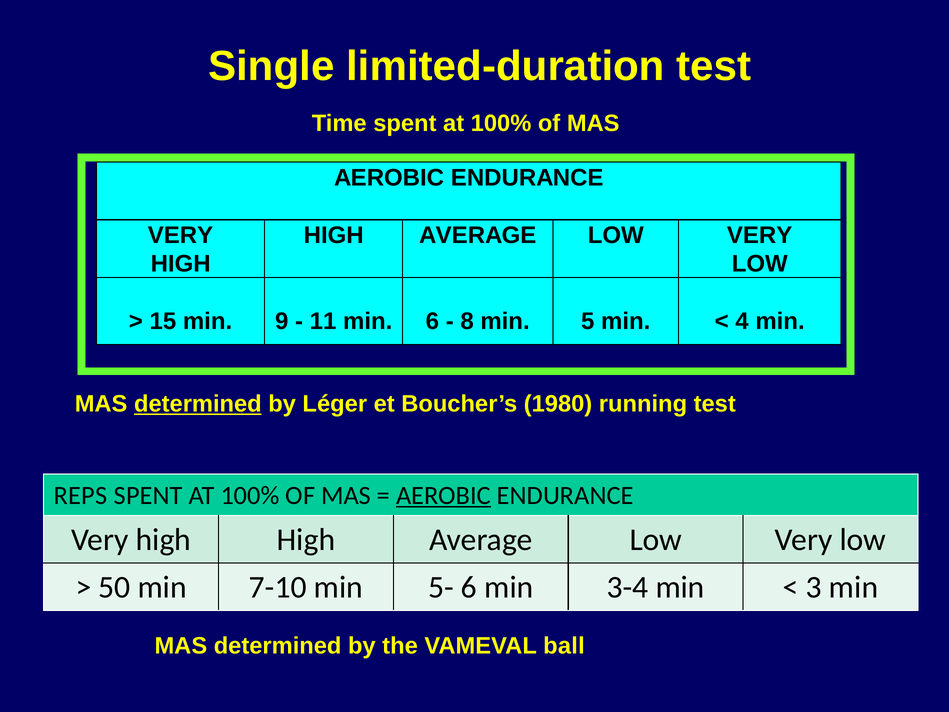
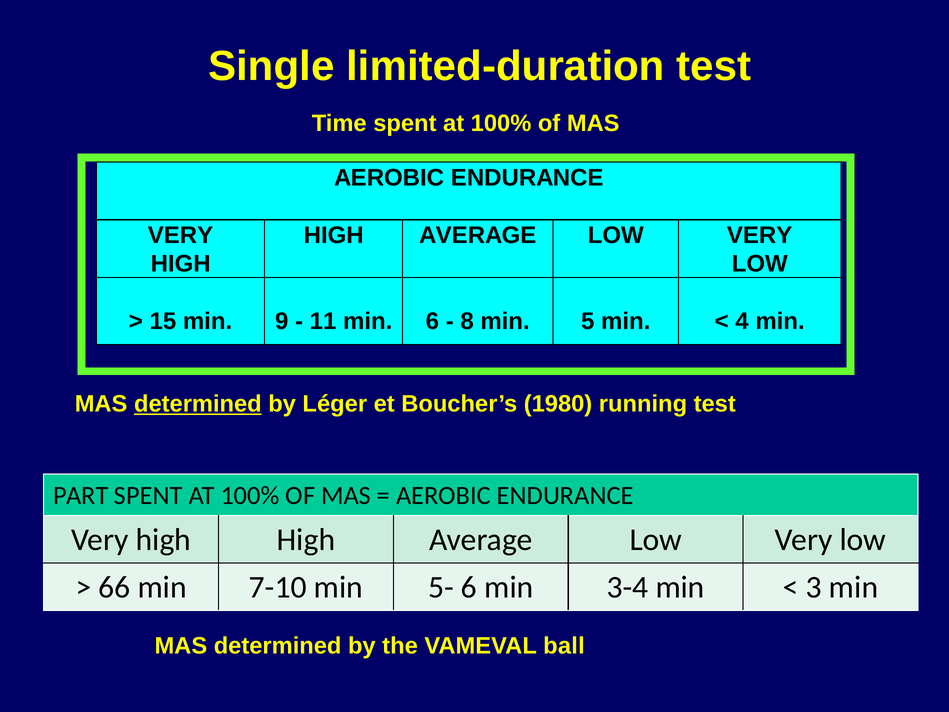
REPS: REPS -> PART (81, 495)
AEROBIC underline: present -> none (444, 495)
50: 50 -> 66 (114, 587)
